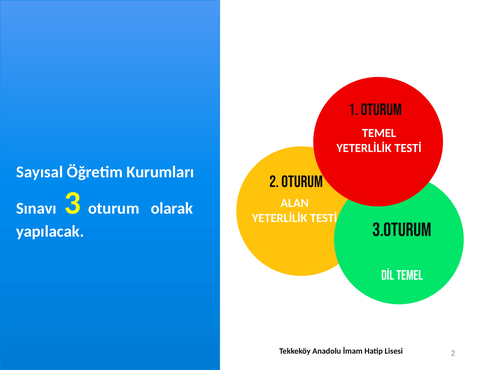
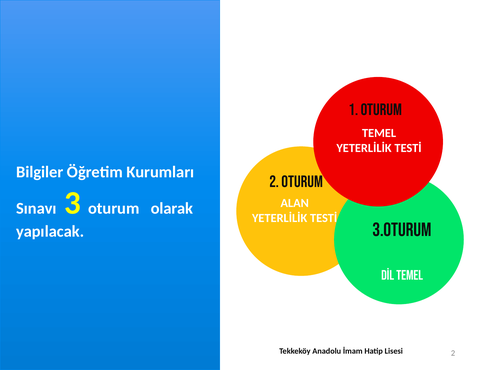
Sayısal: Sayısal -> Bilgiler (40, 172)
